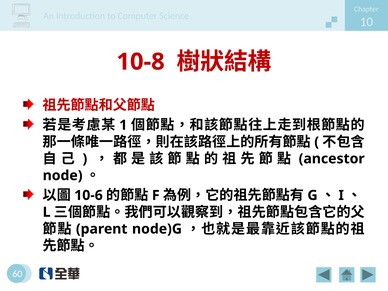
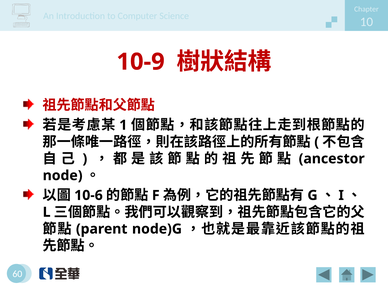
10-8: 10-8 -> 10-9 (141, 62)
